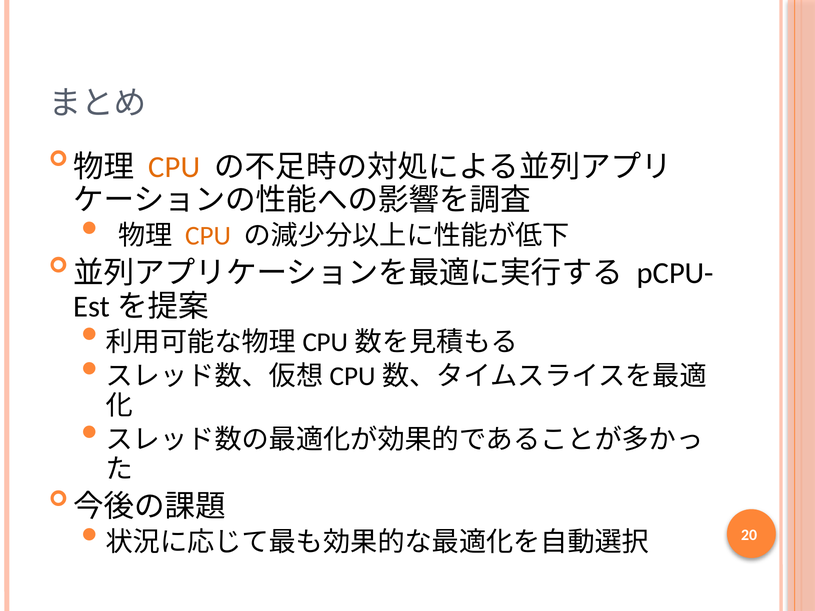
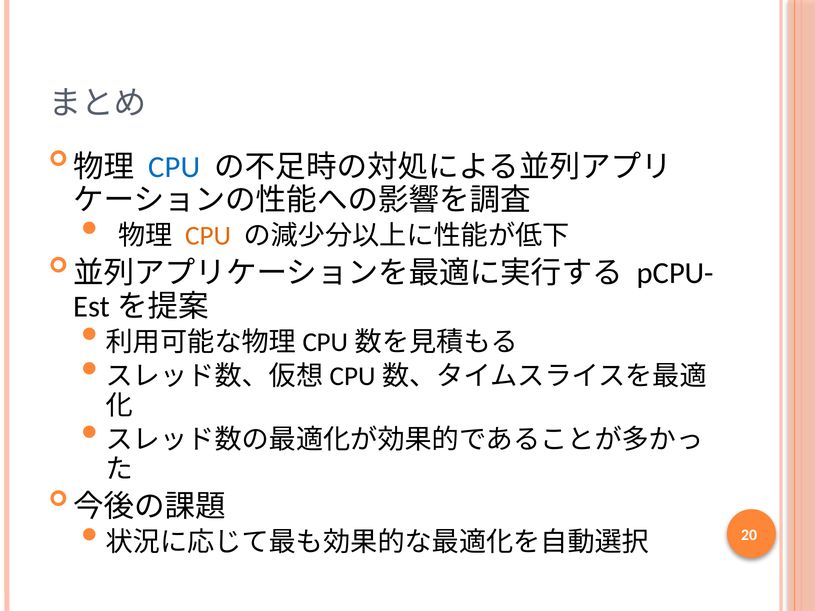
CPU colour: orange -> blue (174, 167)
